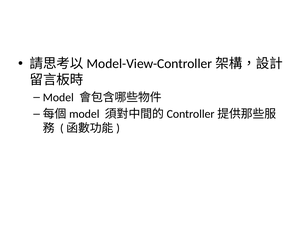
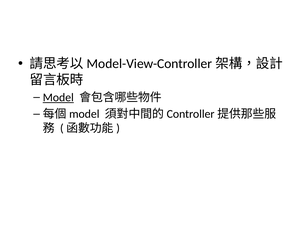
Model underline: none -> present (58, 97)
